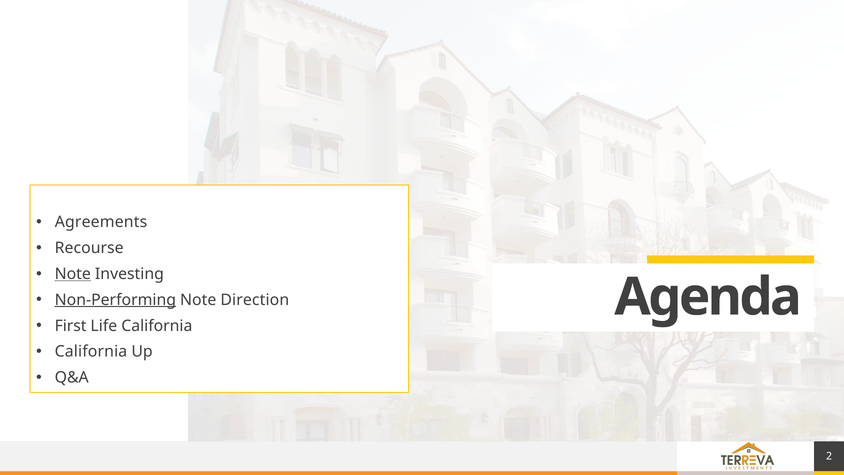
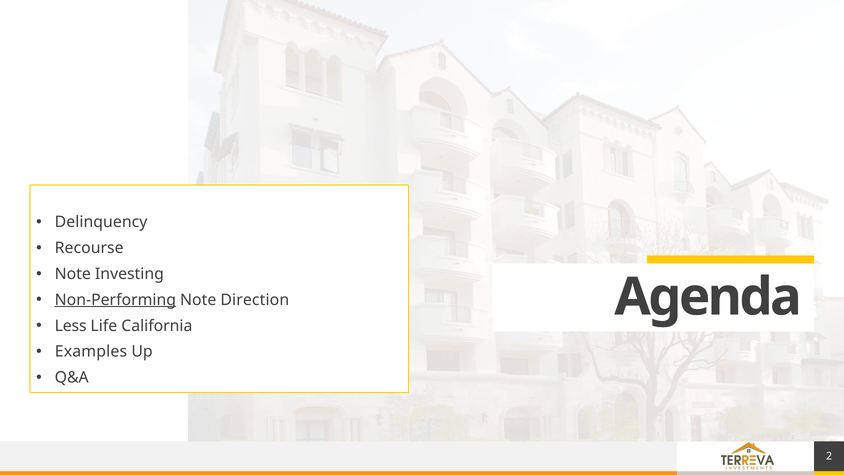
Agreements: Agreements -> Delinquency (101, 222)
Note underline: present -> none (73, 274)
First: First -> Less (71, 326)
California: California -> Examples (91, 351)
